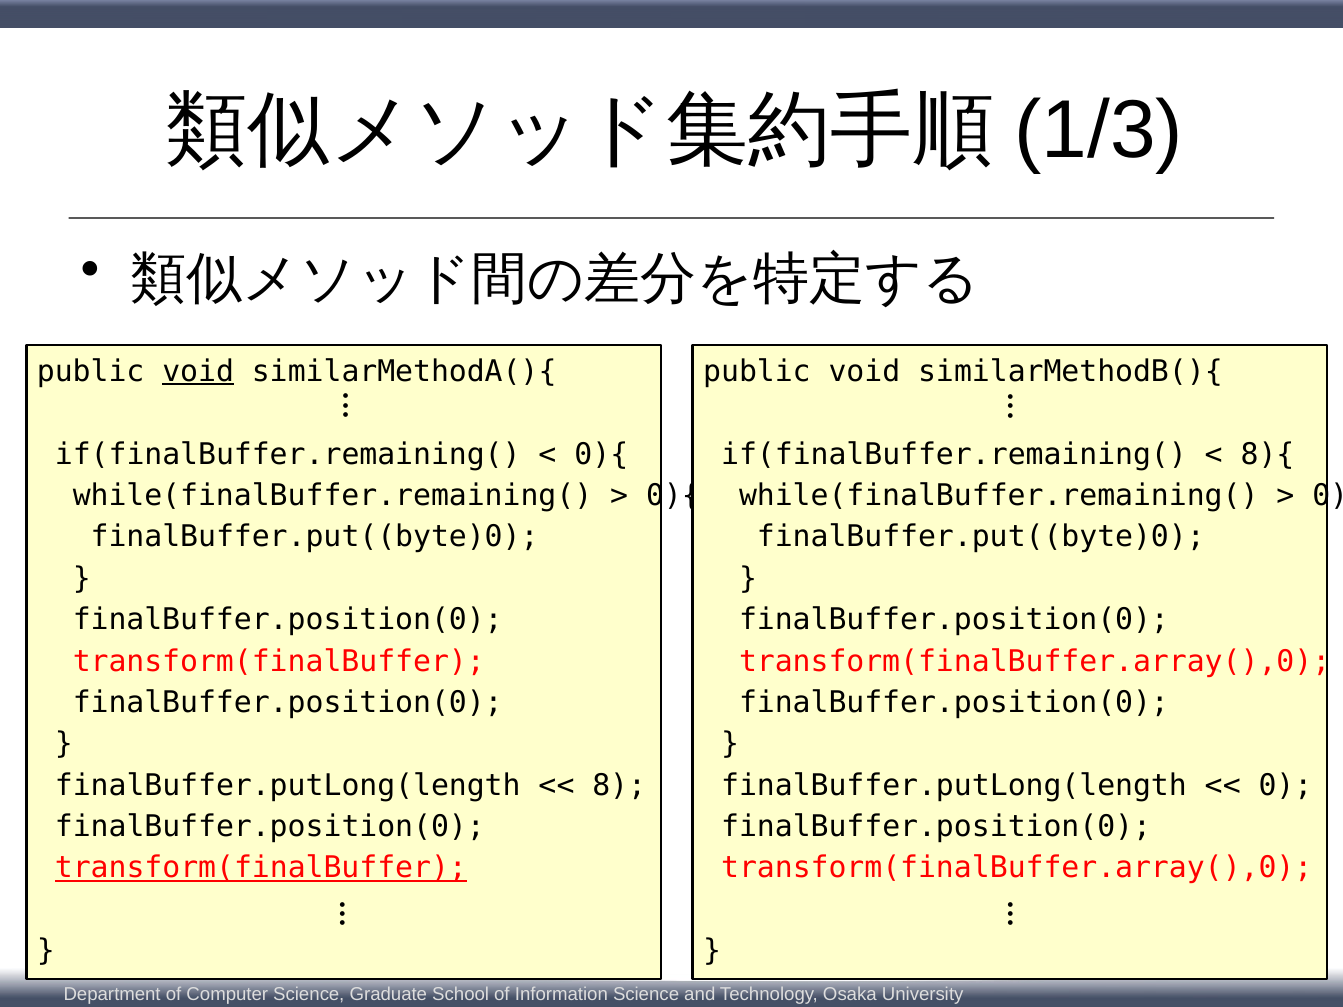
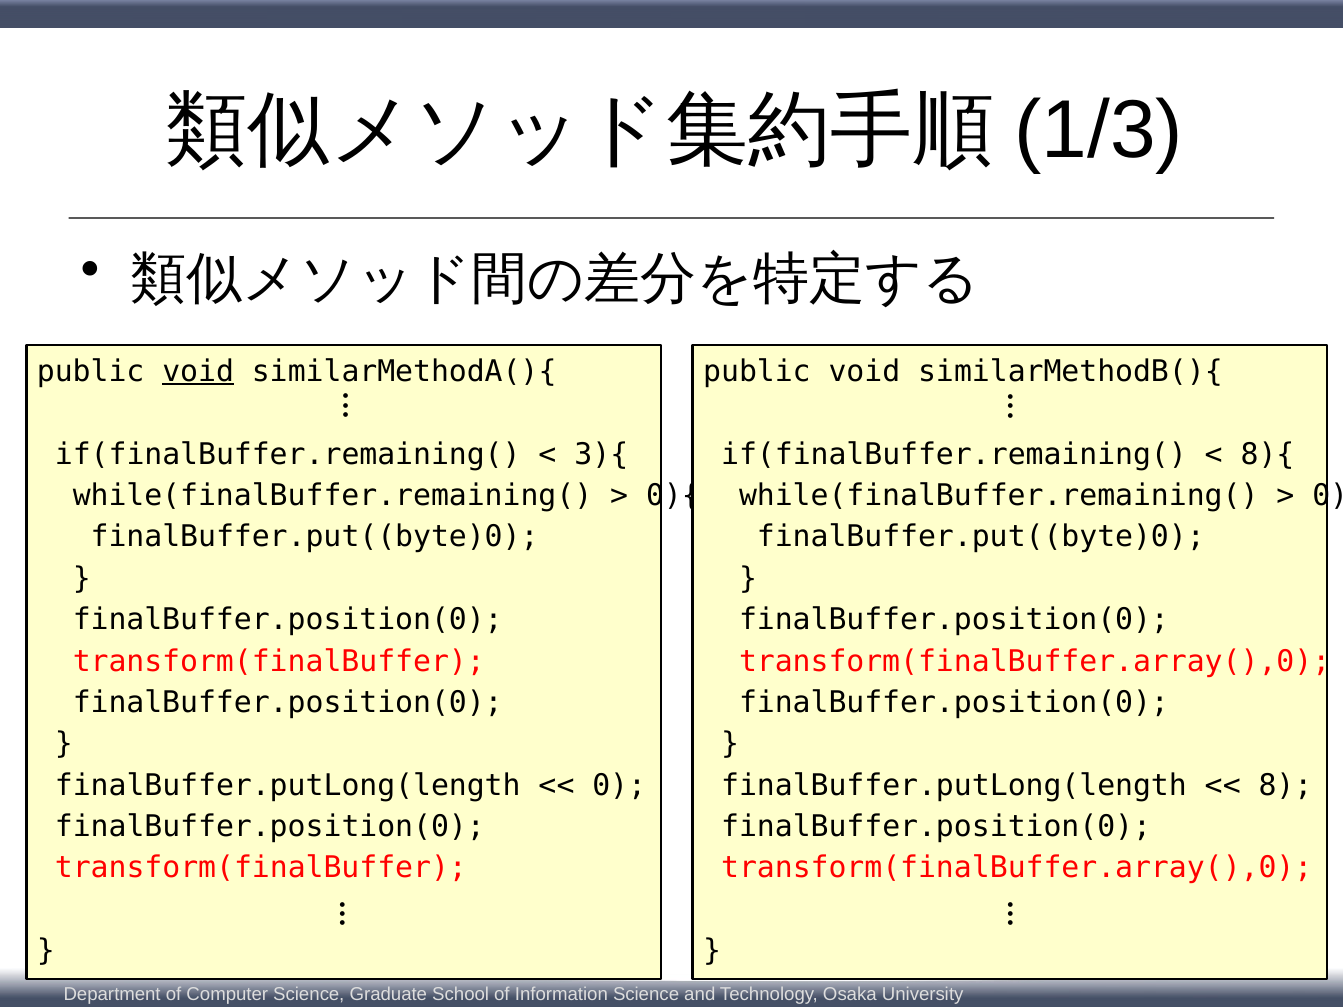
0){: 0){ -> 3){ (601, 454)
8: 8 -> 0 (619, 786)
0: 0 -> 8 (1285, 786)
transform(finalBuffer underline: present -> none (261, 868)
